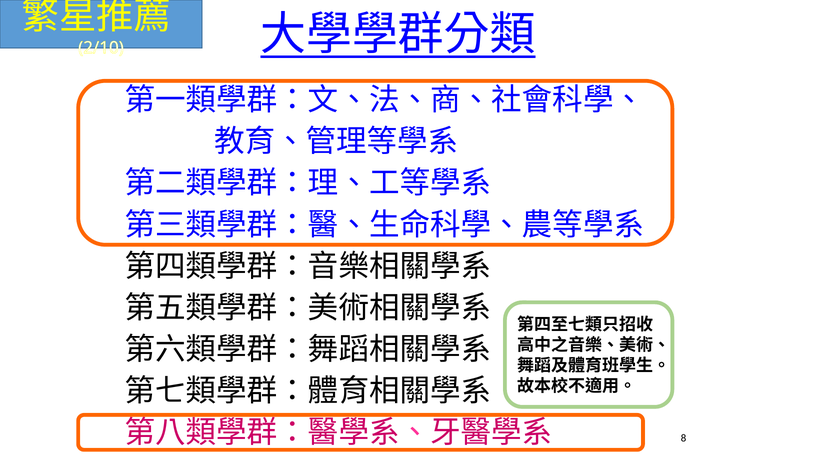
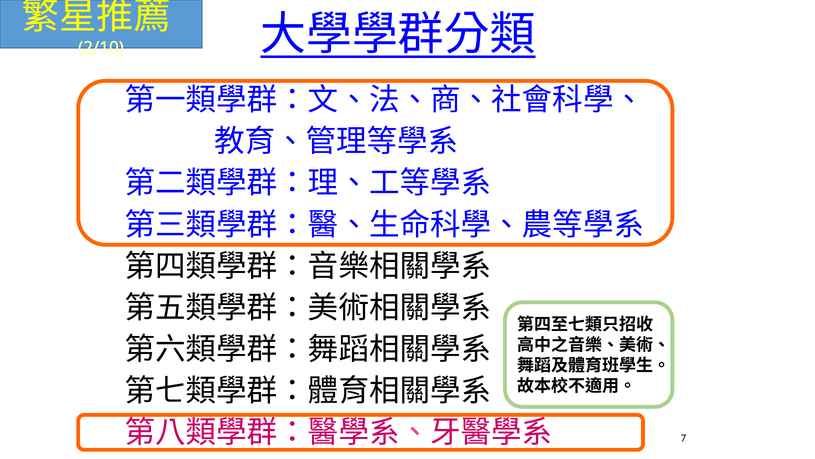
8: 8 -> 7 (684, 438)
